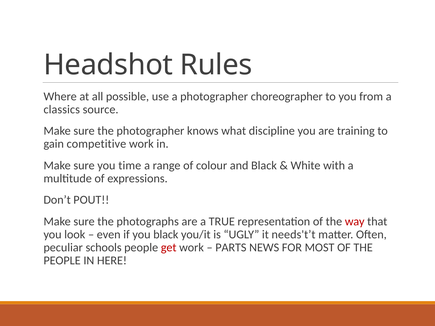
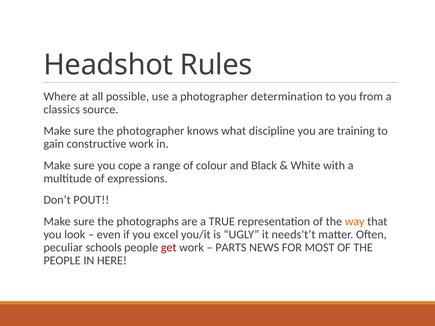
choreographer: choreographer -> determination (287, 96)
competitive: competitive -> constructive (97, 144)
time: time -> cope (130, 166)
way colour: red -> orange (355, 222)
you black: black -> excel (166, 235)
